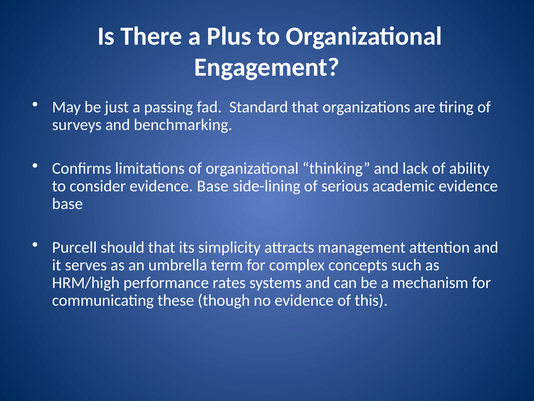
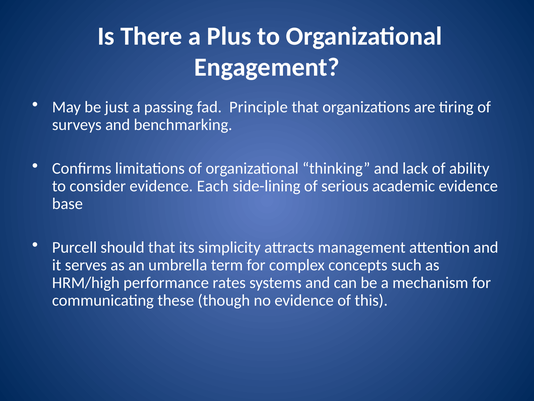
Standard: Standard -> Principle (259, 107)
consider evidence Base: Base -> Each (213, 186)
